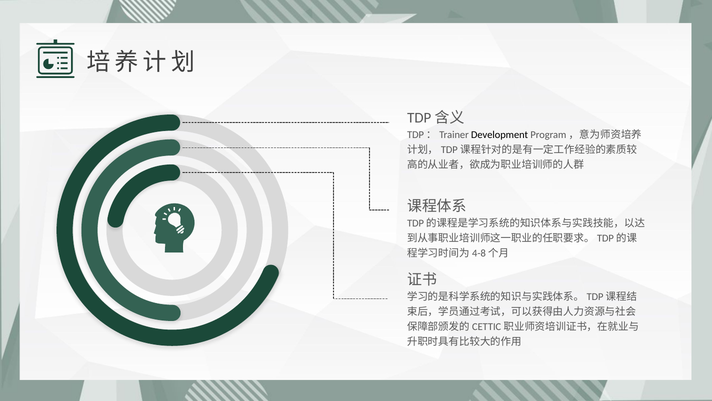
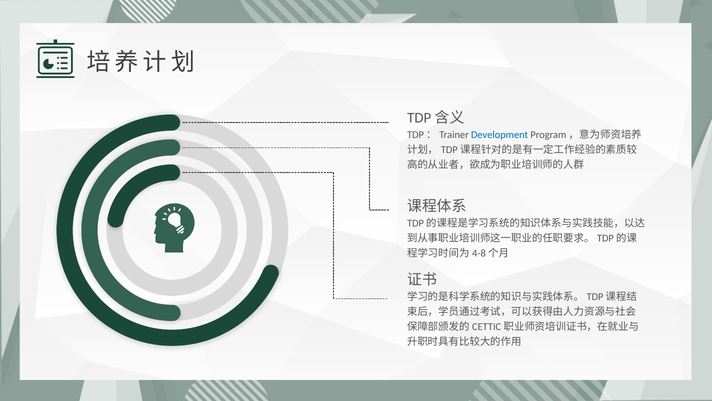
Development colour: black -> blue (500, 134)
